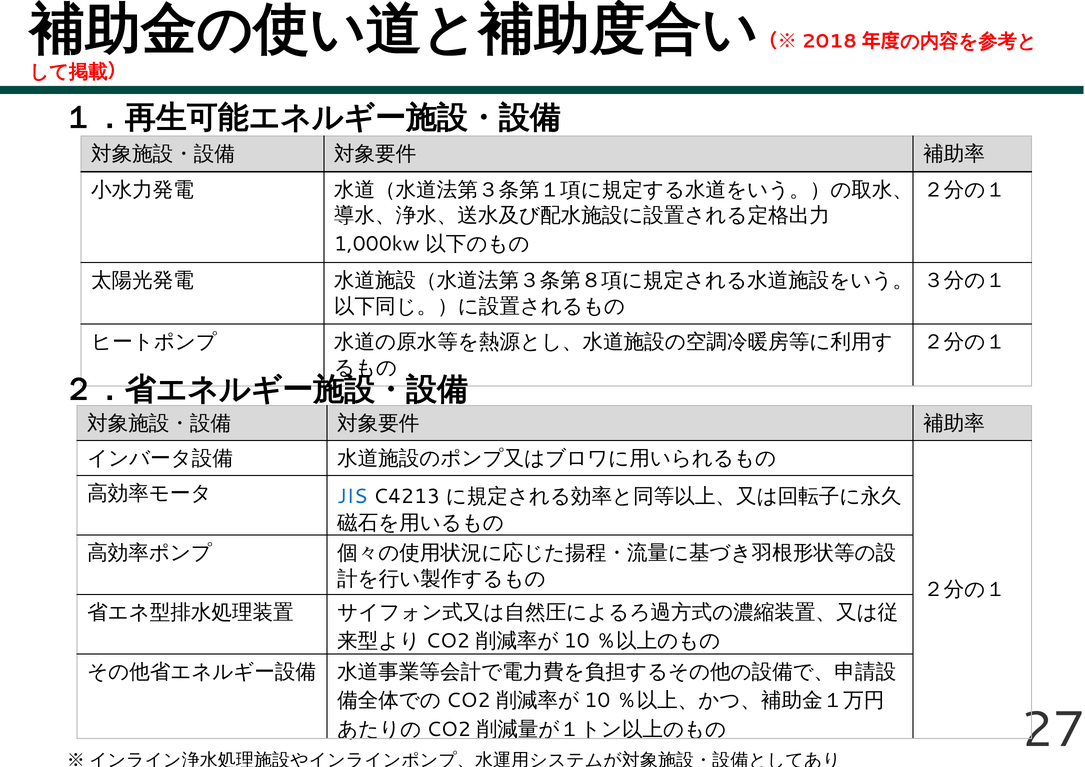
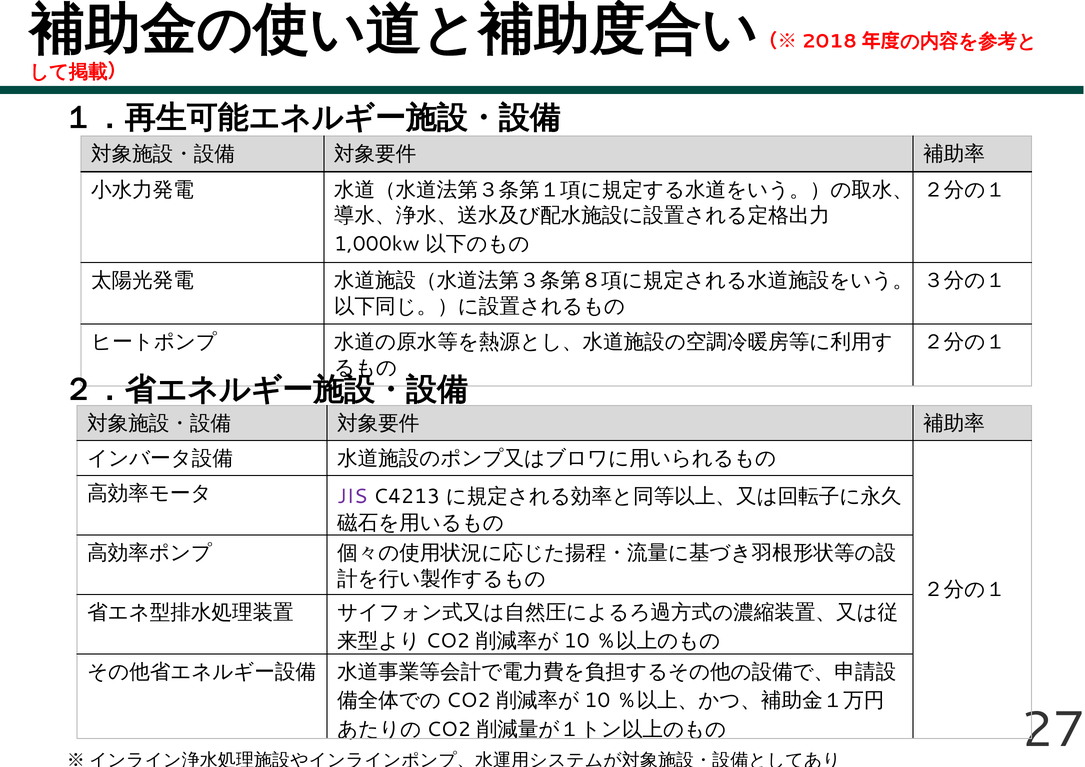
JIS colour: blue -> purple (352, 496)
